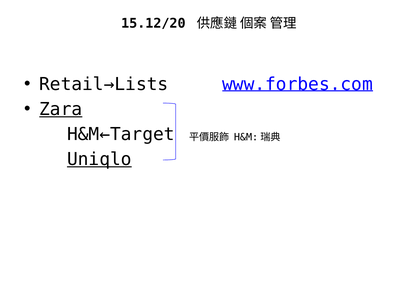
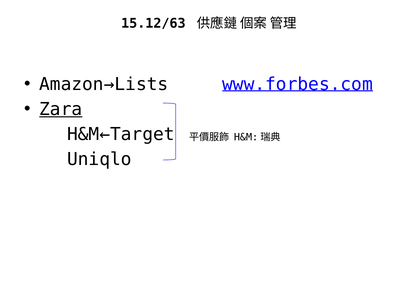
15.12/20: 15.12/20 -> 15.12/63 (153, 23)
Retail→Lists: Retail→Lists -> Amazon→Lists (104, 84)
Uniqlo underline: present -> none (99, 159)
